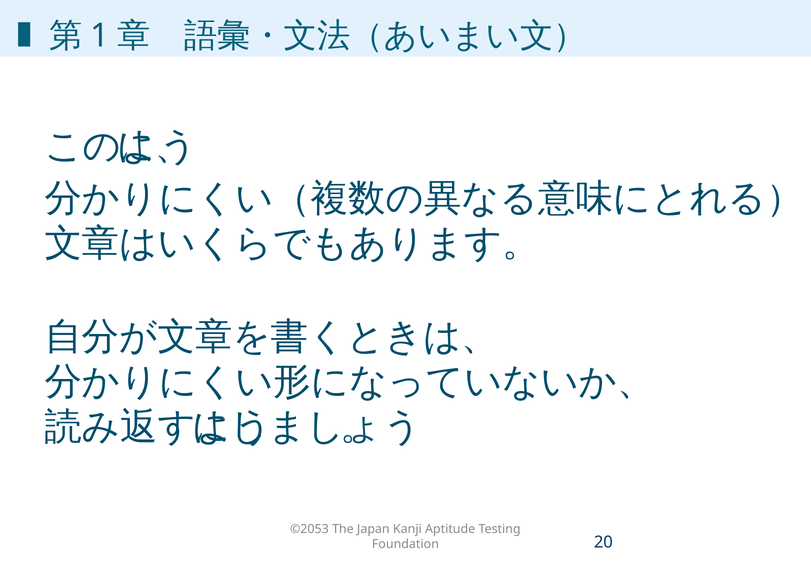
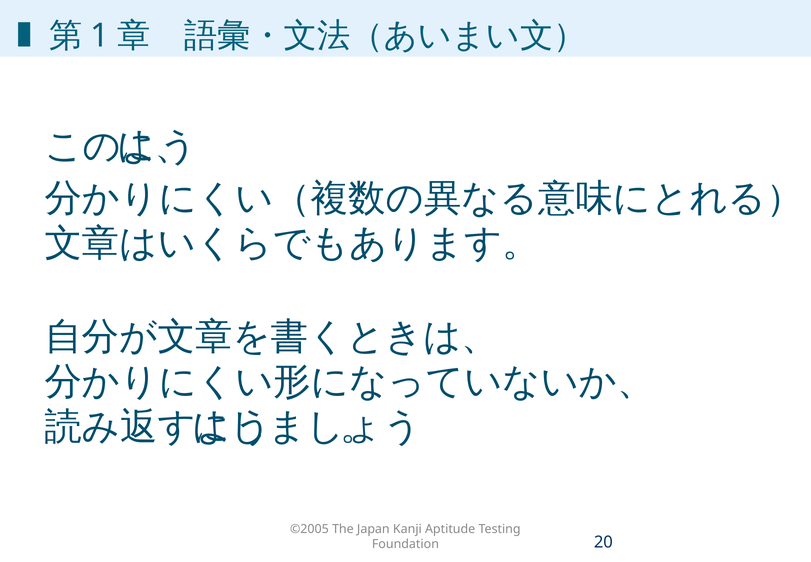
©2053: ©2053 -> ©2005 (309, 529)
